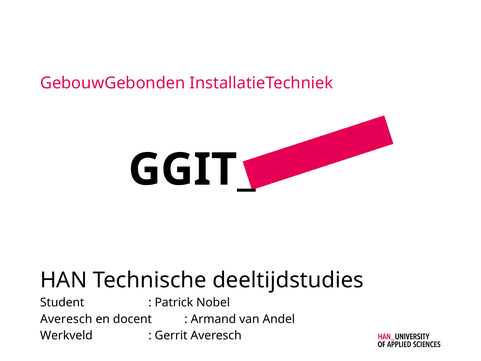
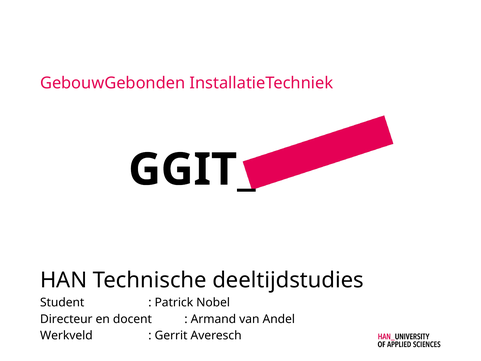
Averesch: Averesch -> Directeur (66, 319)
